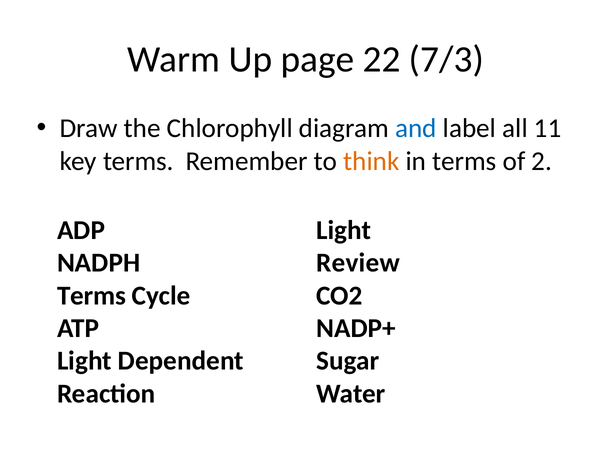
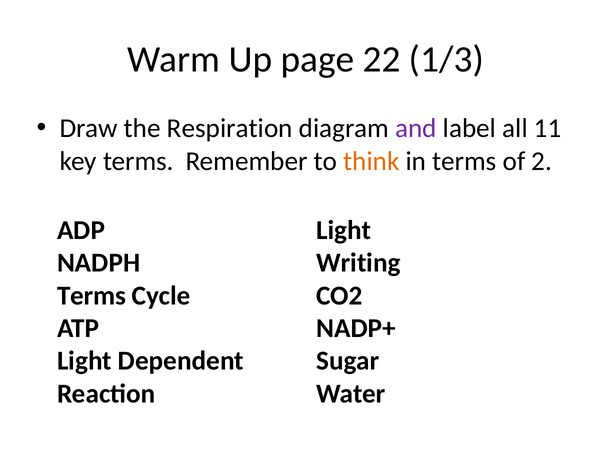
7/3: 7/3 -> 1/3 (446, 59)
Chlorophyll: Chlorophyll -> Respiration (230, 128)
and colour: blue -> purple (416, 128)
Review: Review -> Writing (358, 263)
